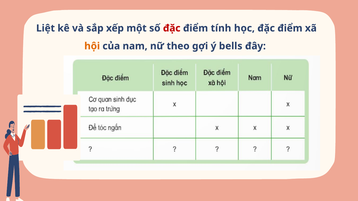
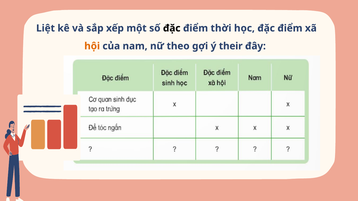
đặc colour: red -> black (172, 28)
tính: tính -> thời (221, 28)
bells: bells -> their (231, 46)
